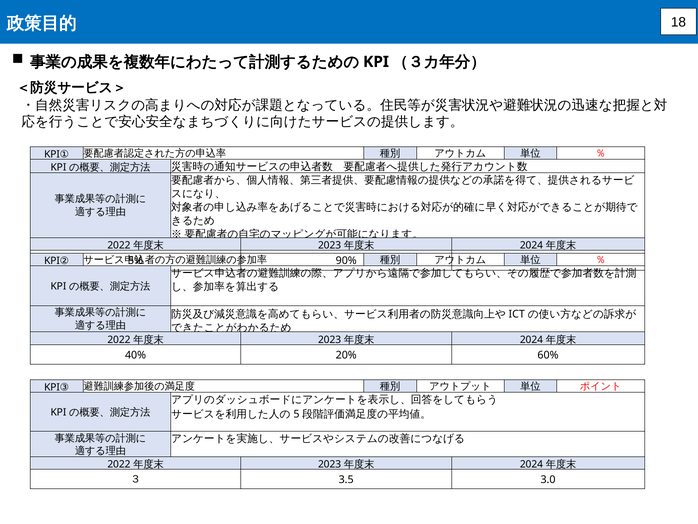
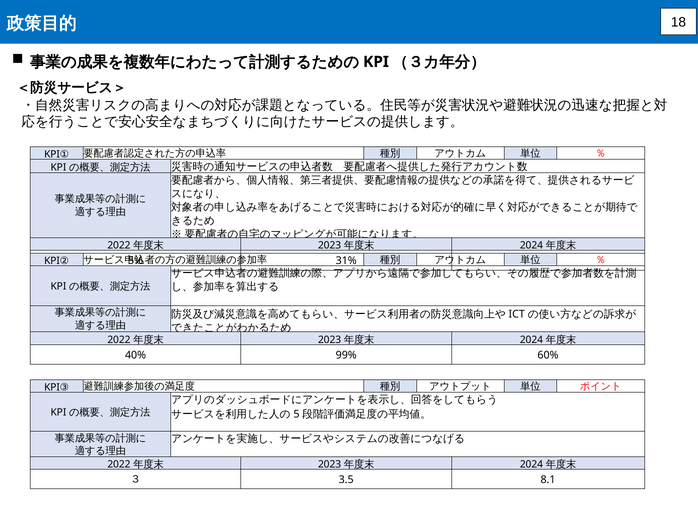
90%: 90% -> 31% (346, 261)
20%: 20% -> 99% (346, 355)
3.0: 3.0 -> 8.1 (548, 479)
